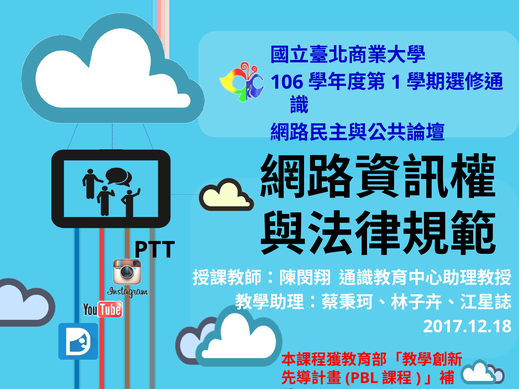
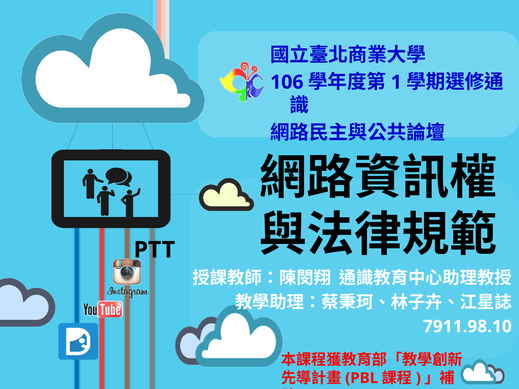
2017.12.18: 2017.12.18 -> 7911.98.10 (467, 327)
